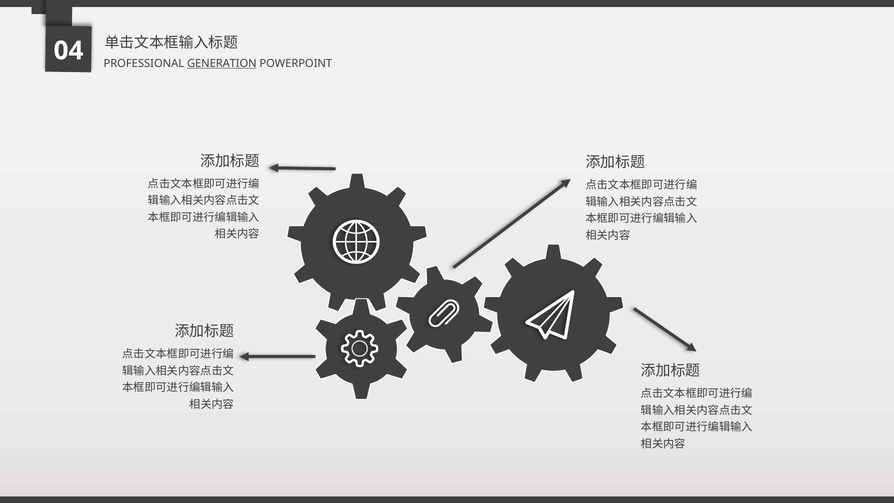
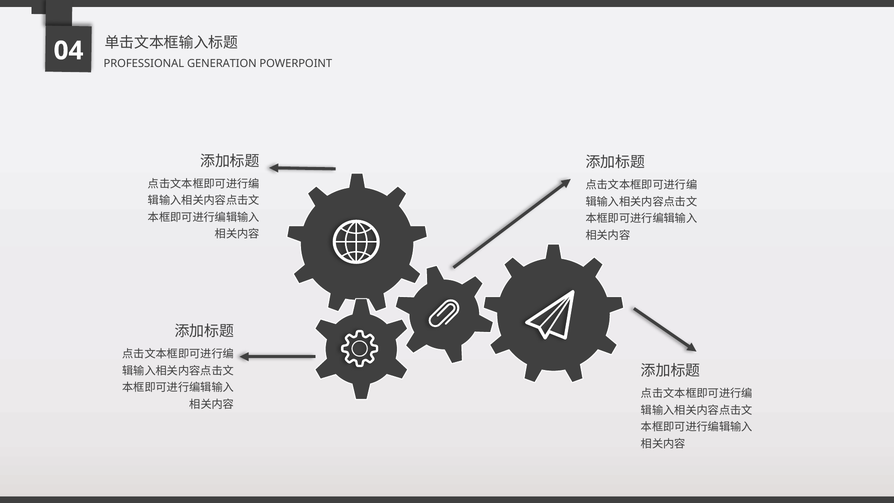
GENERATION underline: present -> none (222, 63)
